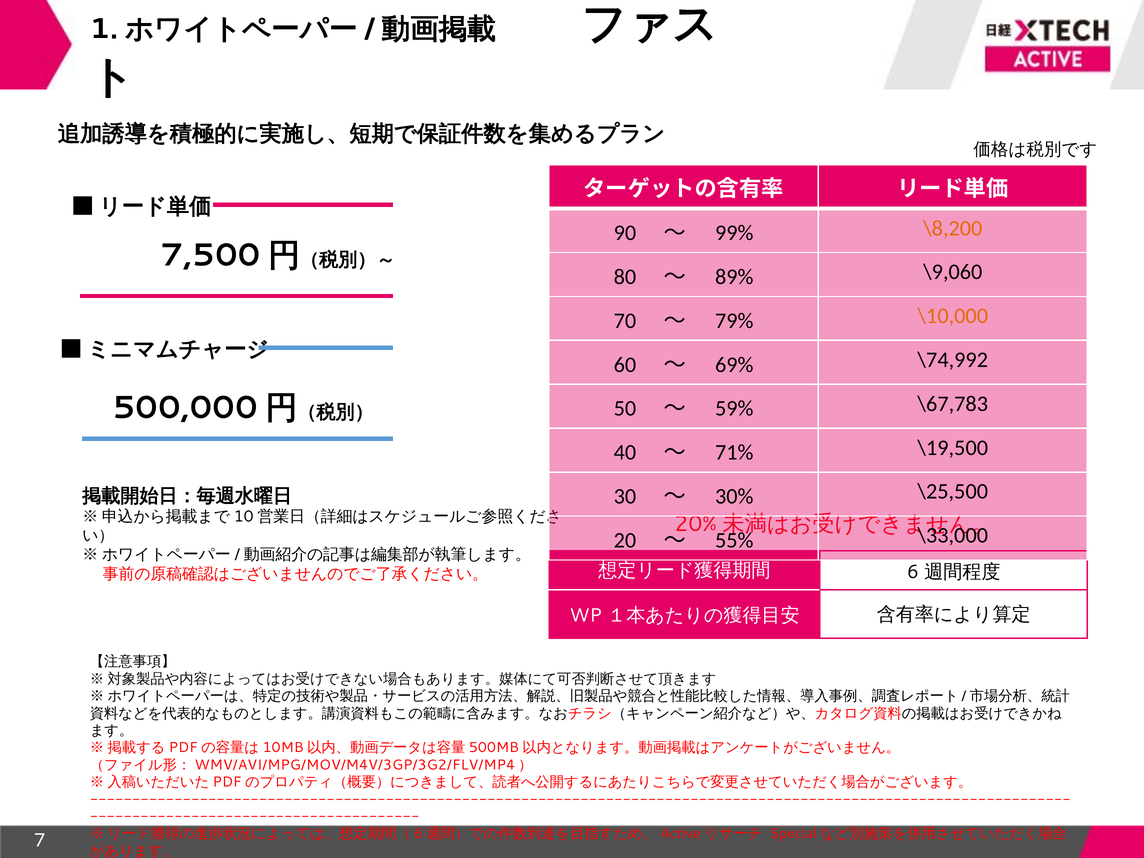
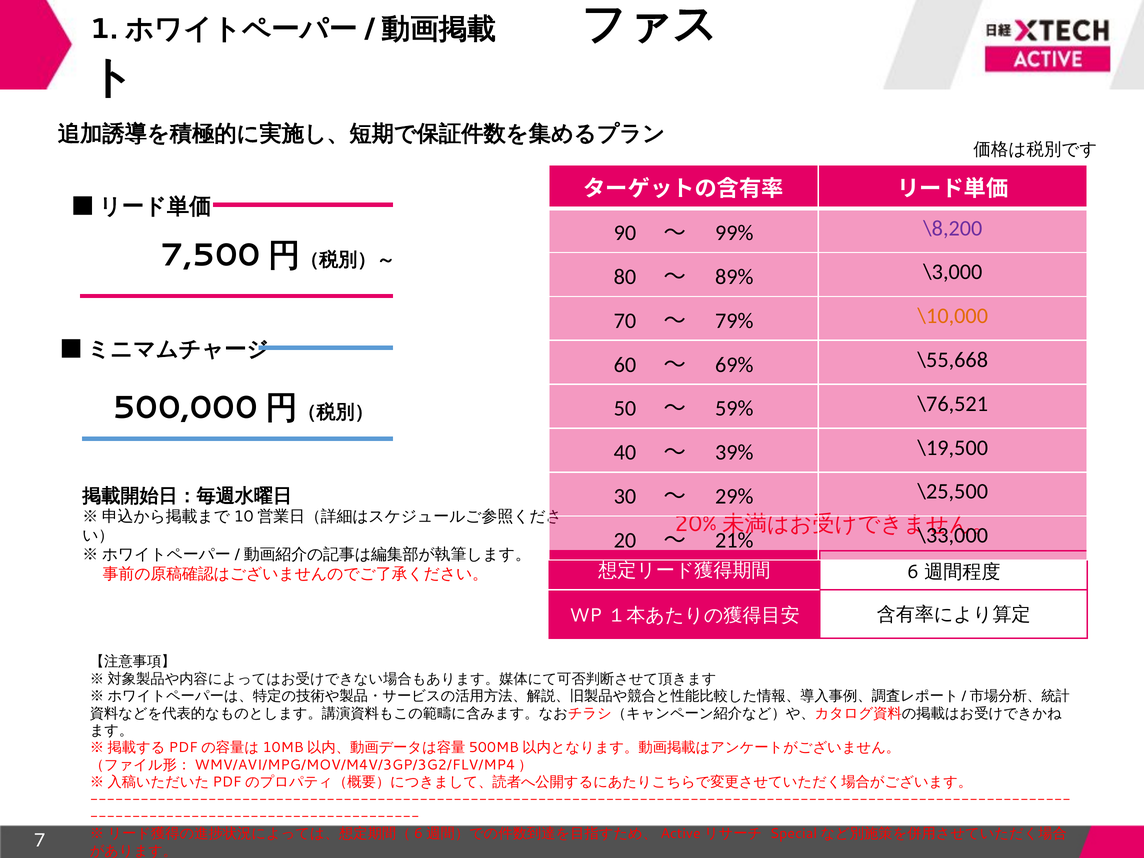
\8,200 colour: orange -> purple (953, 228)
\9,060: \9,060 -> \3,000 (953, 272)
\74,992: \74,992 -> \55,668 (953, 360)
\67,783: \67,783 -> \76,521 (953, 404)
71%: 71% -> 39% (734, 453)
30%: 30% -> 29% (734, 496)
55%: 55% -> 21% (734, 540)
